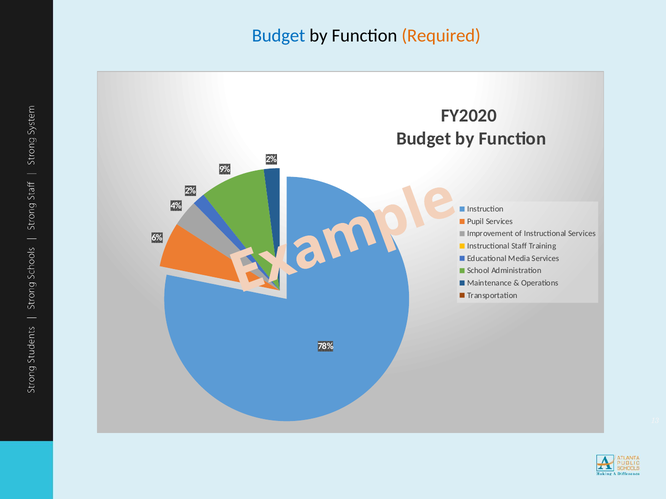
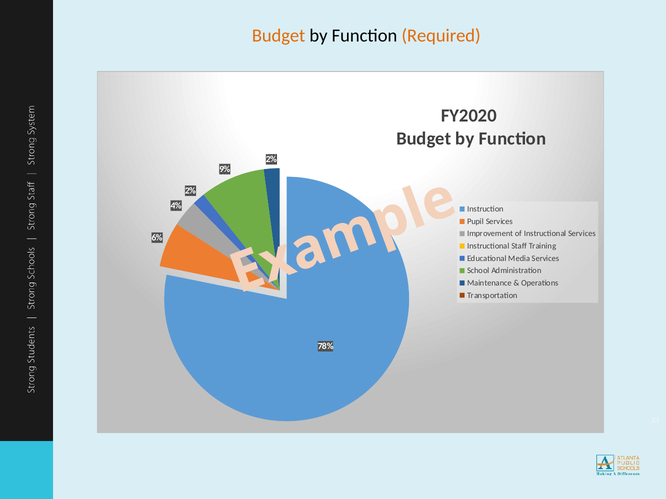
Budget colour: blue -> orange (279, 36)
